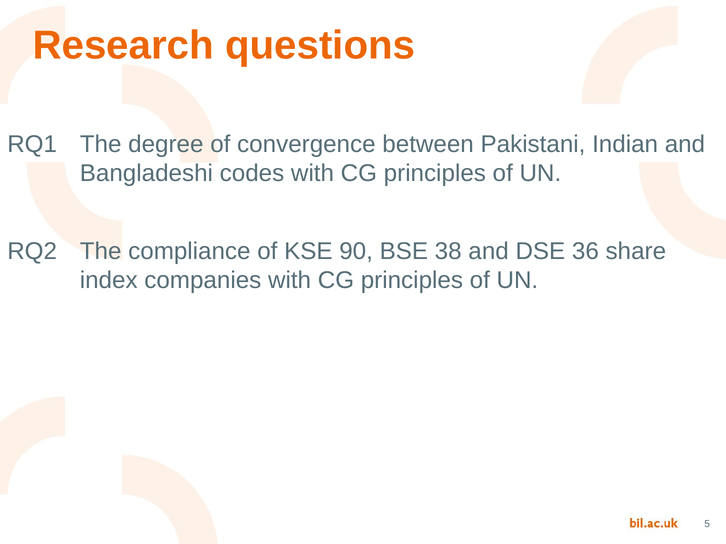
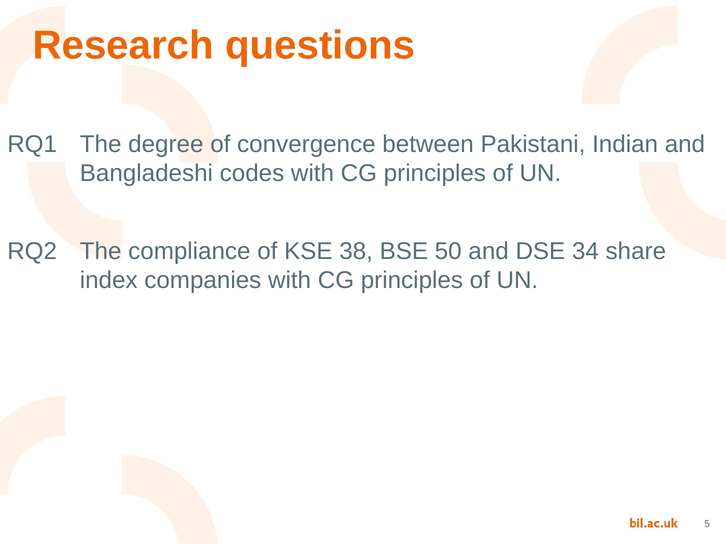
90: 90 -> 38 (356, 252)
38: 38 -> 50 (448, 252)
36: 36 -> 34 (585, 252)
